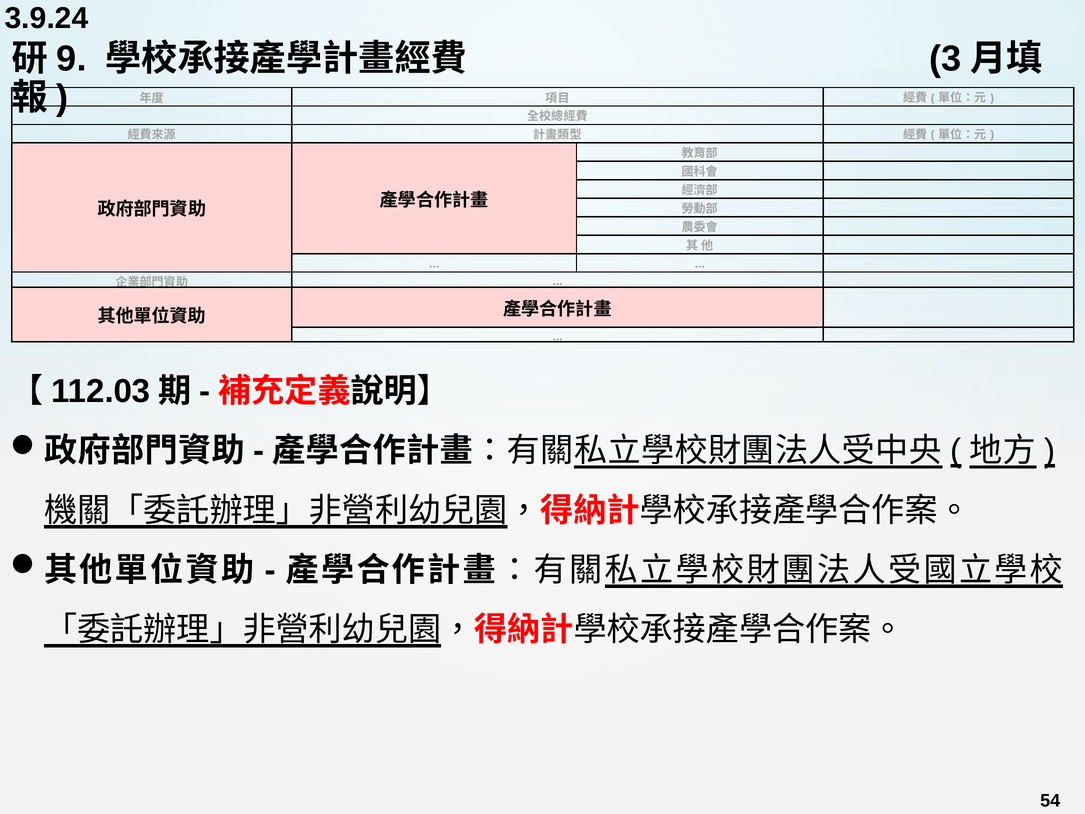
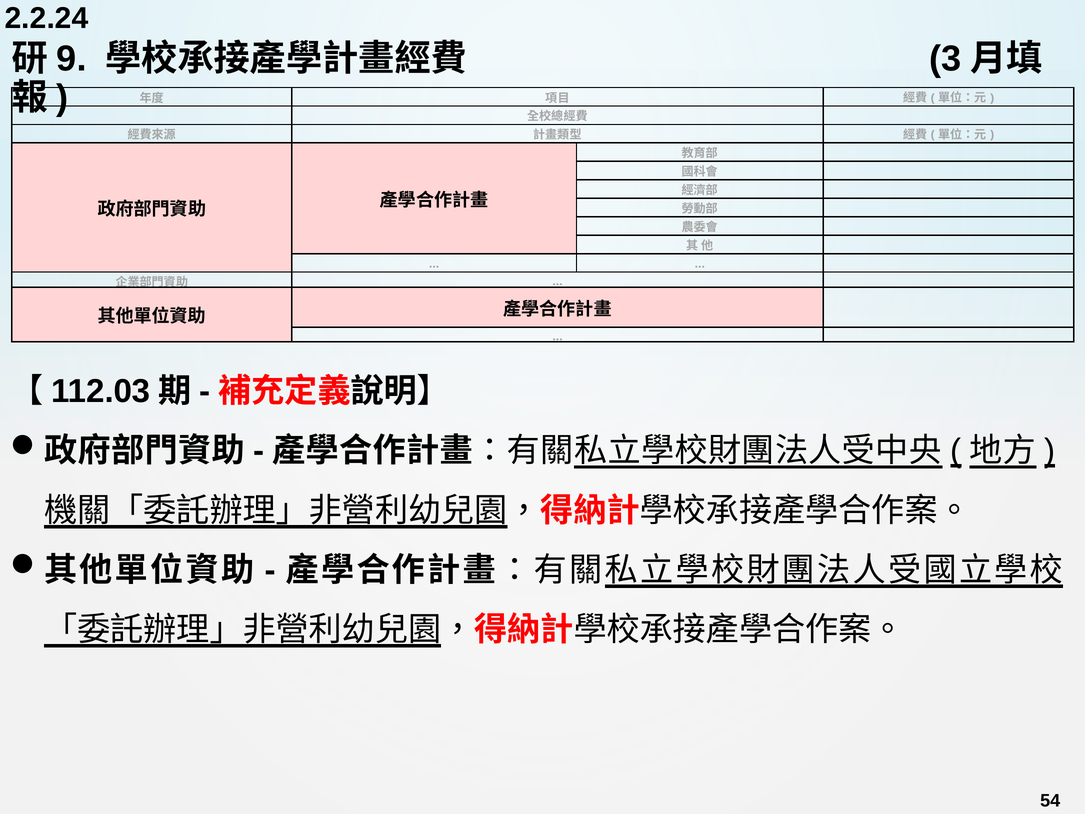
3.9.24: 3.9.24 -> 2.2.24 (47, 18)
